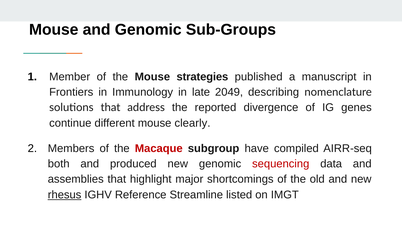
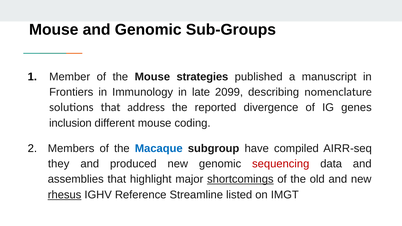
2049: 2049 -> 2099 (229, 92)
continue: continue -> inclusion (70, 123)
clearly: clearly -> coding (193, 123)
Macaque colour: red -> blue (159, 149)
both: both -> they (59, 164)
shortcomings underline: none -> present (240, 179)
